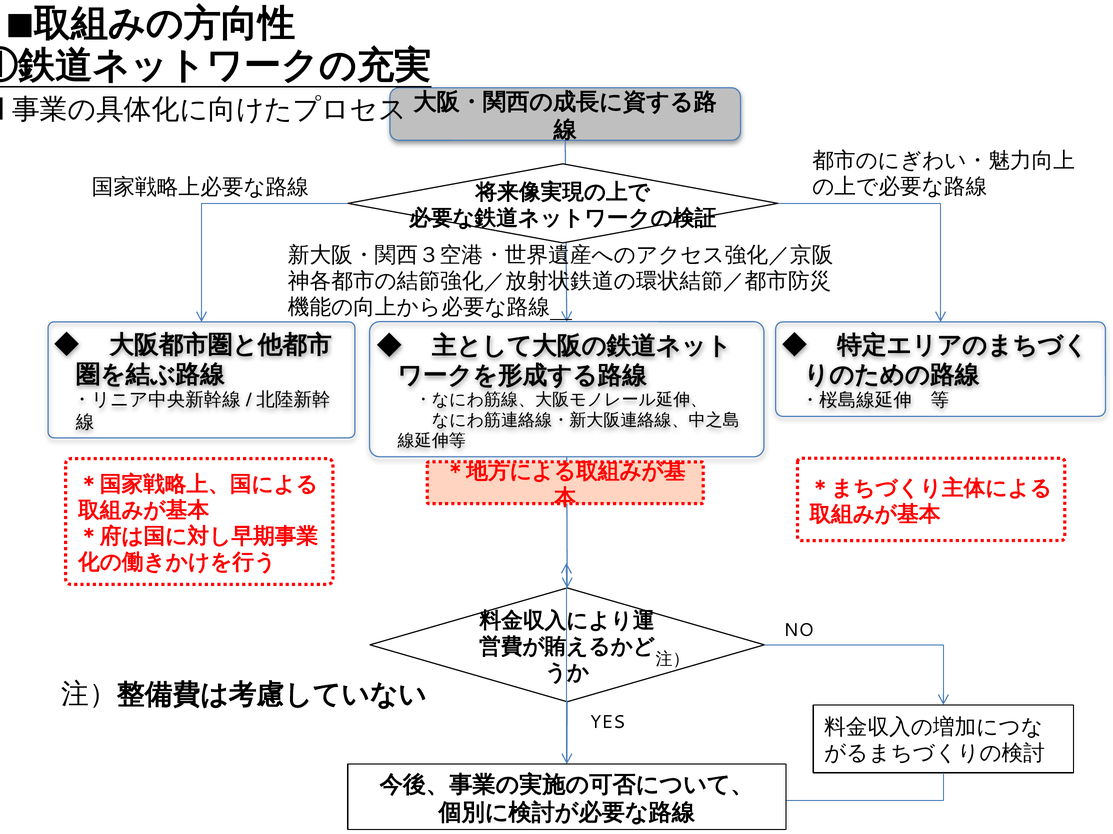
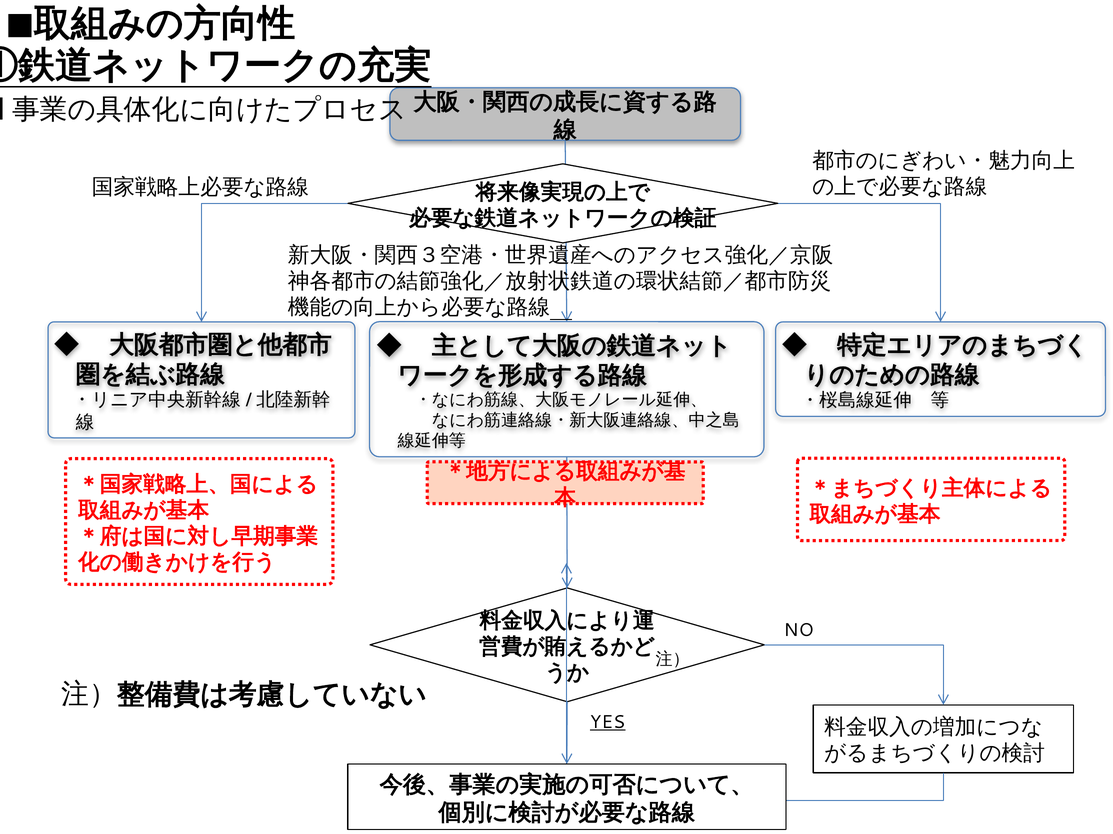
YES underline: none -> present (608, 723)
